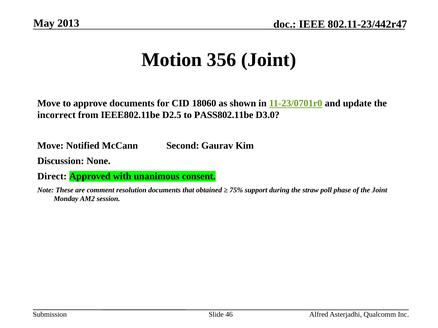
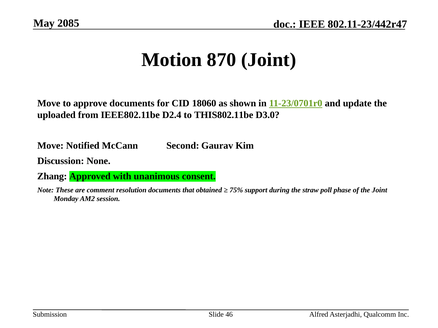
2013: 2013 -> 2085 (68, 23)
356: 356 -> 870 (222, 60)
incorrect: incorrect -> uploaded (56, 115)
D2.5: D2.5 -> D2.4 (172, 115)
PASS802.11be: PASS802.11be -> THIS802.11be (224, 115)
Direct: Direct -> Zhang (52, 177)
